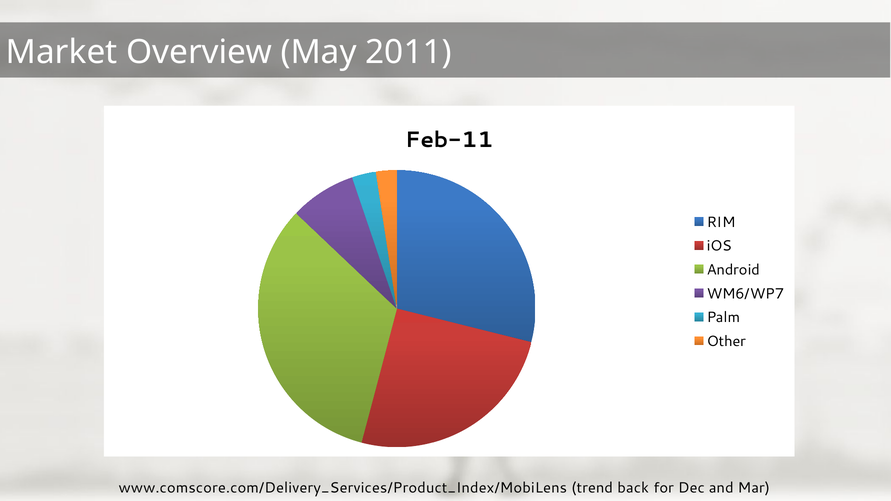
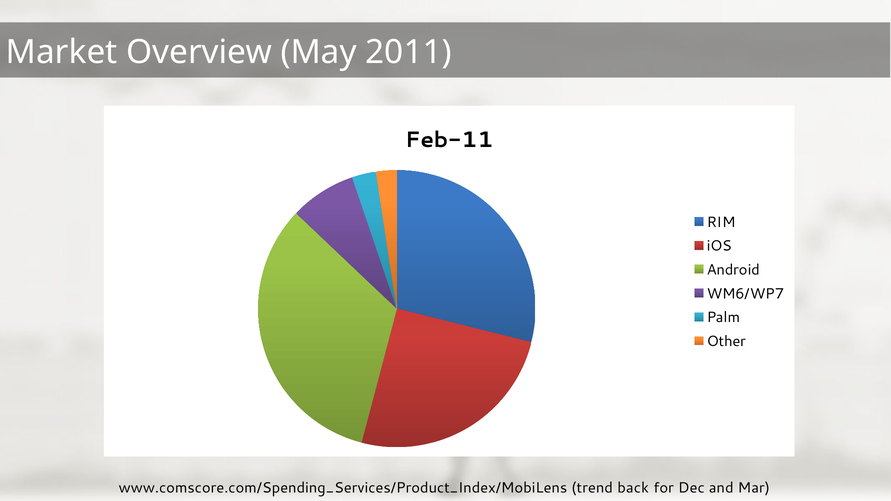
www.comscore.com/Delivery_Services/Product_Index/MobiLens: www.comscore.com/Delivery_Services/Product_Index/MobiLens -> www.comscore.com/Spending_Services/Product_Index/MobiLens (343, 488)
